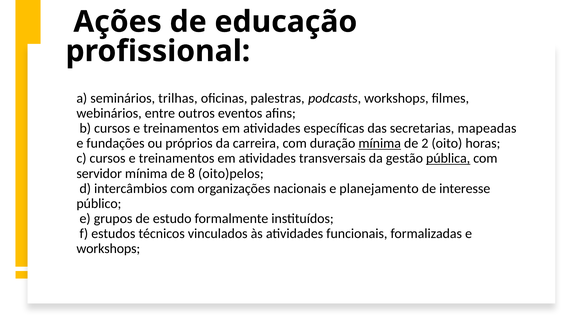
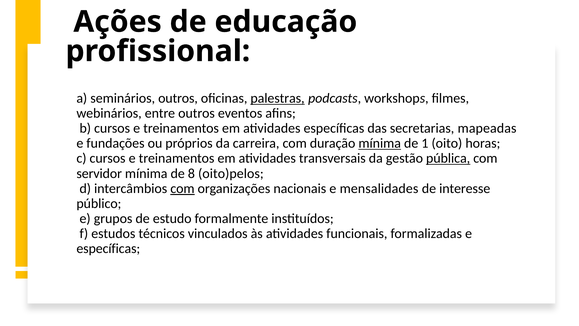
seminários trilhas: trilhas -> outros (178, 98)
palestras underline: none -> present (278, 98)
2: 2 -> 1 (425, 143)
com underline: none -> present (182, 188)
planejamento: planejamento -> mensalidades (379, 188)
workshops: workshops -> específicas (108, 248)
